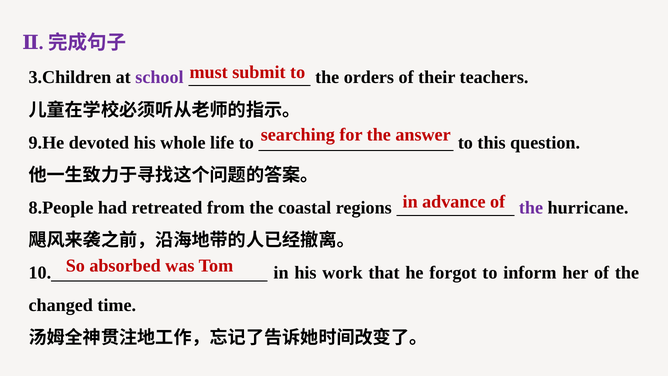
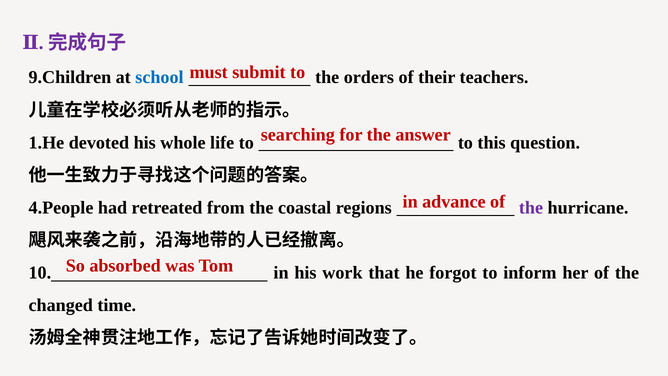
3.Children: 3.Children -> 9.Children (70, 77)
school colour: purple -> blue (159, 77)
9.He: 9.He -> 1.He (46, 143)
8.People: 8.People -> 4.People (61, 208)
